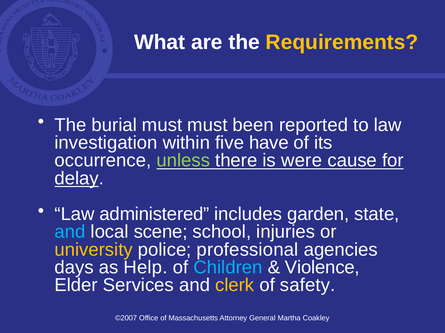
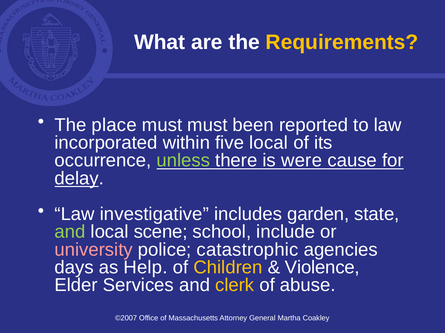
burial: burial -> place (114, 125)
investigation: investigation -> incorporated (106, 143)
five have: have -> local (269, 143)
administered: administered -> investigative (154, 215)
and colour: light blue -> light green (70, 232)
injuries: injuries -> include (286, 232)
university colour: yellow -> pink (94, 250)
professional: professional -> catastrophic (248, 250)
Children colour: light blue -> yellow (228, 268)
safety: safety -> abuse (308, 286)
